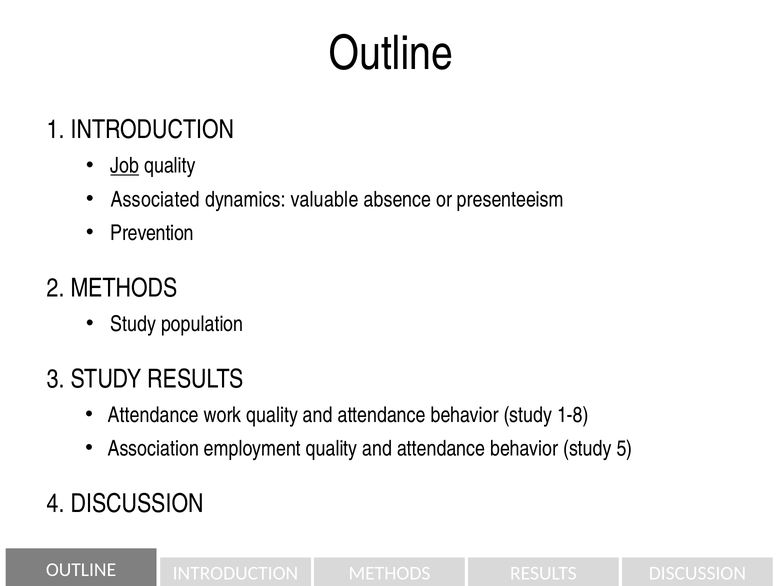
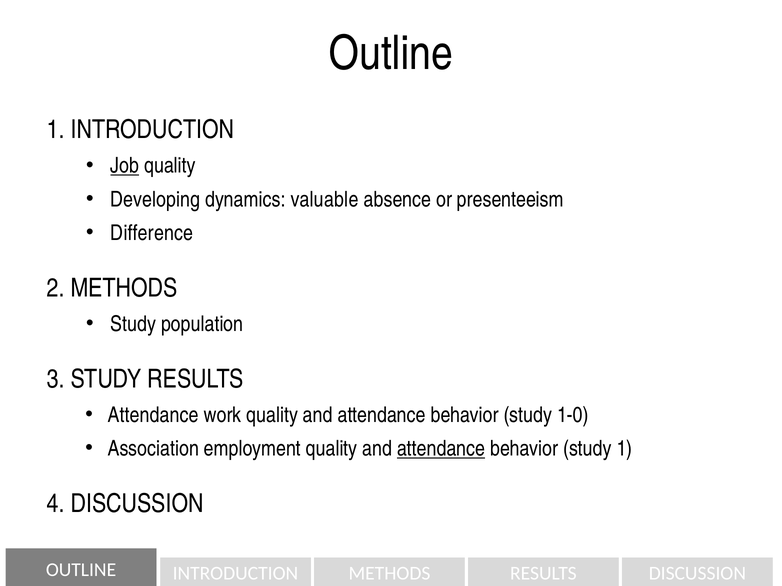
Associated: Associated -> Developing (155, 200)
Prevention: Prevention -> Difference (152, 233)
1-8: 1-8 -> 1-0 (573, 415)
attendance underline: none -> present (441, 449)
study 5: 5 -> 1 (624, 449)
